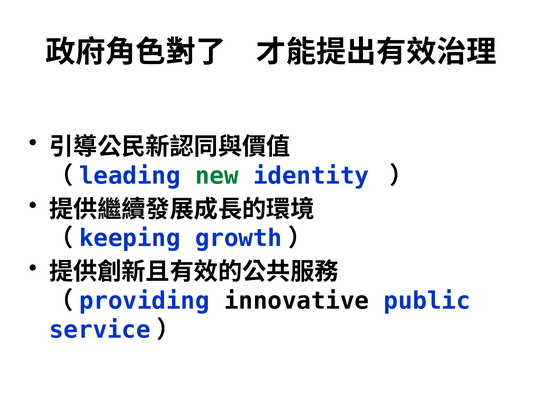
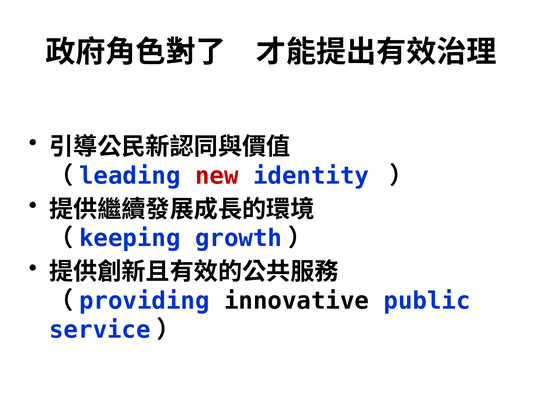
new colour: green -> red (217, 176)
